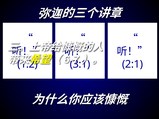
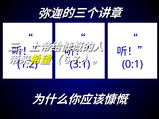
2:1: 2:1 -> 0:1 (133, 64)
